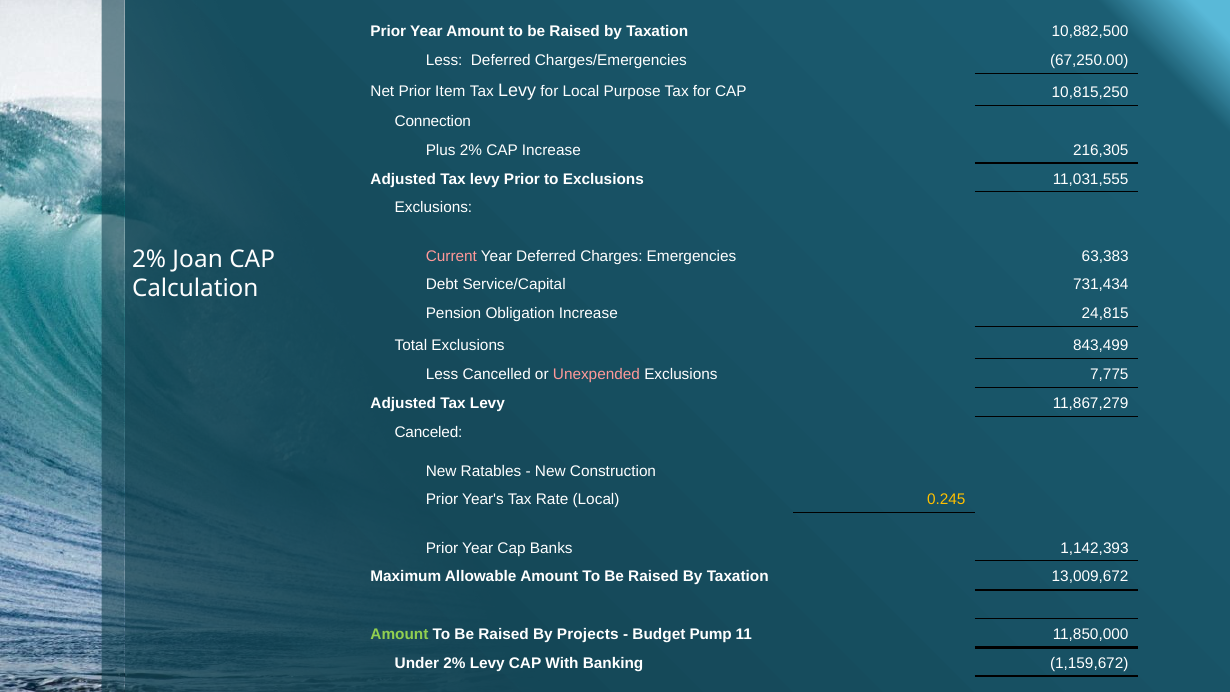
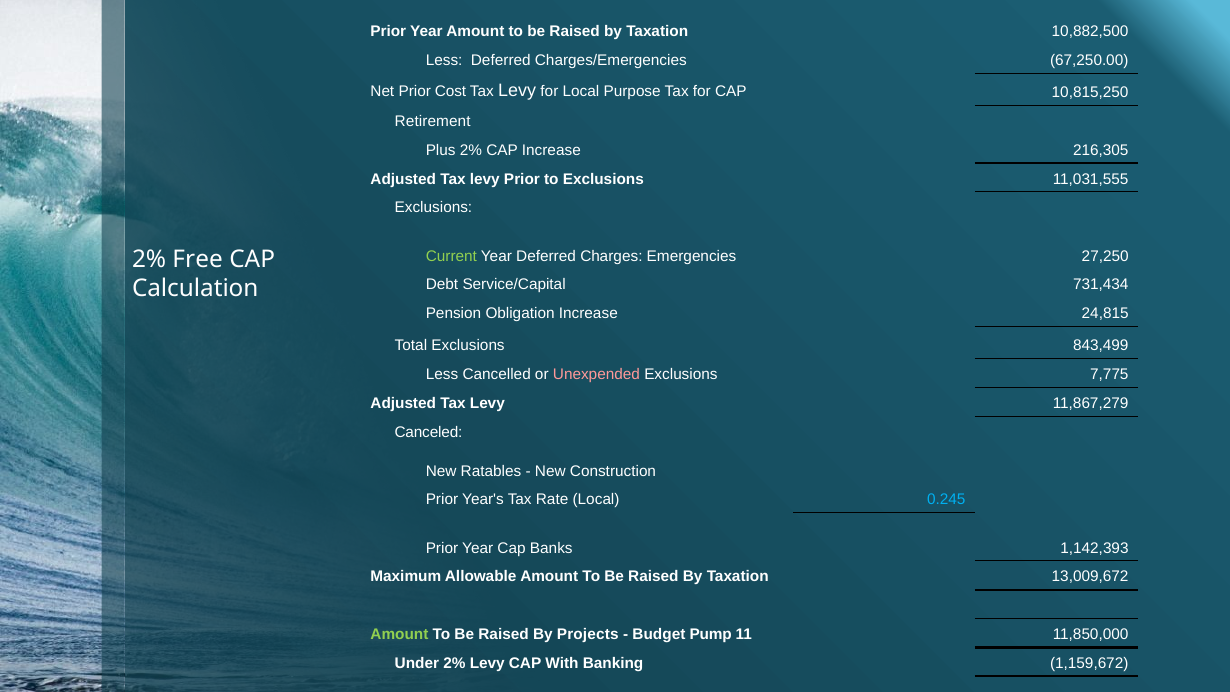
Item: Item -> Cost (451, 92)
Connection: Connection -> Retirement (433, 121)
Current colour: pink -> light green (451, 256)
63,383: 63,383 -> 27,250 (1105, 256)
Joan: Joan -> Free (198, 259)
0.245 colour: yellow -> light blue (946, 500)
